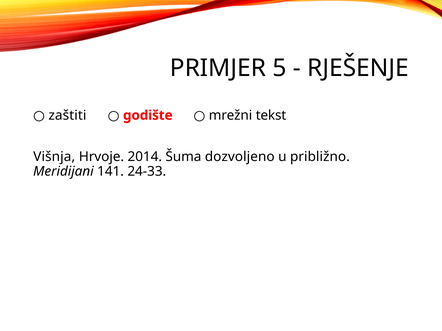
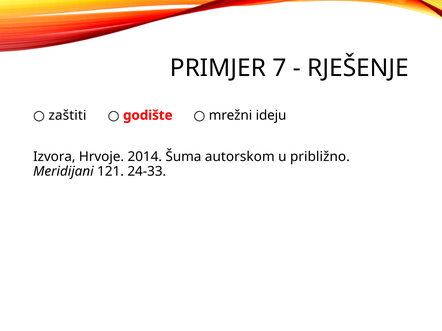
5: 5 -> 7 (279, 68)
tekst: tekst -> ideju (271, 115)
Višnja: Višnja -> Izvora (54, 157)
dozvoljeno: dozvoljeno -> autorskom (240, 157)
141: 141 -> 121 (111, 172)
